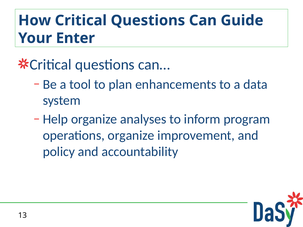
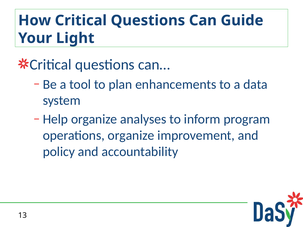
Enter: Enter -> Light (75, 38)
